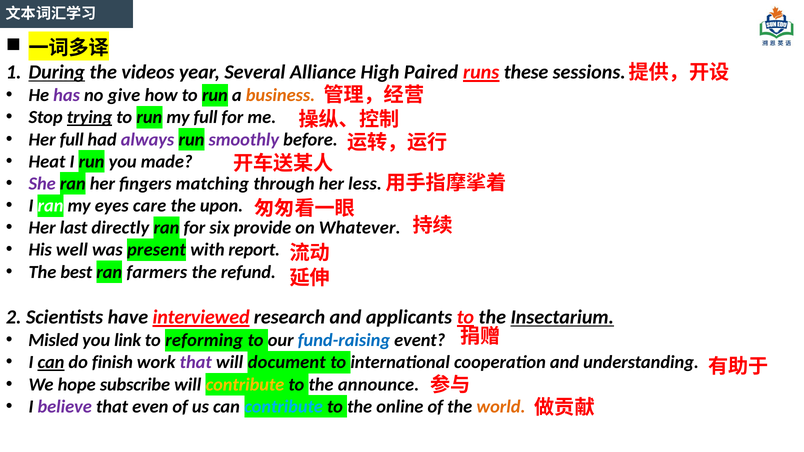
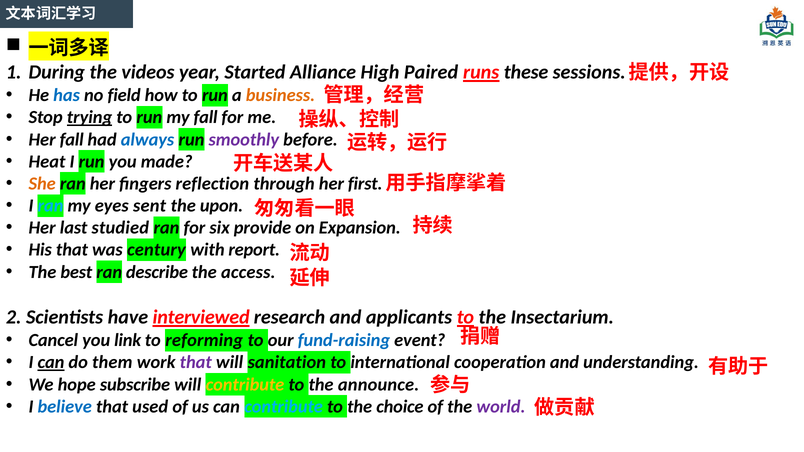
During underline: present -> none (57, 72)
Several: Several -> Started (255, 72)
has colour: purple -> blue (67, 95)
give: give -> field (124, 95)
my full: full -> fall (206, 117)
Her full: full -> fall (72, 140)
always colour: purple -> blue (148, 140)
She colour: purple -> orange (42, 184)
matching: matching -> reflection (212, 184)
less: less -> first (365, 184)
ran colour: white -> light blue (51, 206)
care: care -> sent (150, 206)
directly: directly -> studied (120, 228)
Whatever: Whatever -> Expansion (360, 228)
His well: well -> that (72, 250)
present: present -> century (156, 250)
farmers: farmers -> describe (157, 272)
refund: refund -> access (248, 272)
Insectarium underline: present -> none (562, 317)
Misled: Misled -> Cancel (53, 340)
finish: finish -> them (112, 363)
document: document -> sanitation (287, 363)
believe colour: purple -> blue (65, 407)
even: even -> used (150, 407)
online: online -> choice (400, 407)
world colour: orange -> purple (501, 407)
